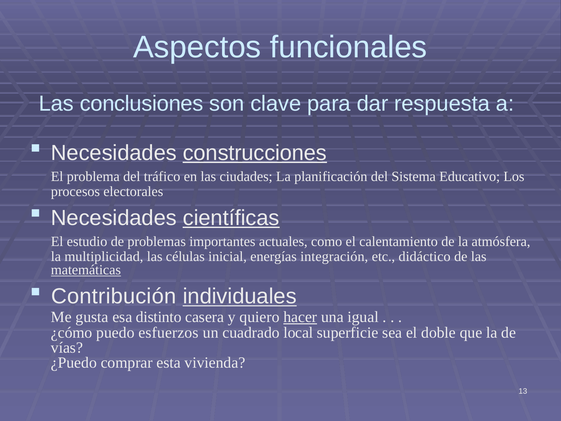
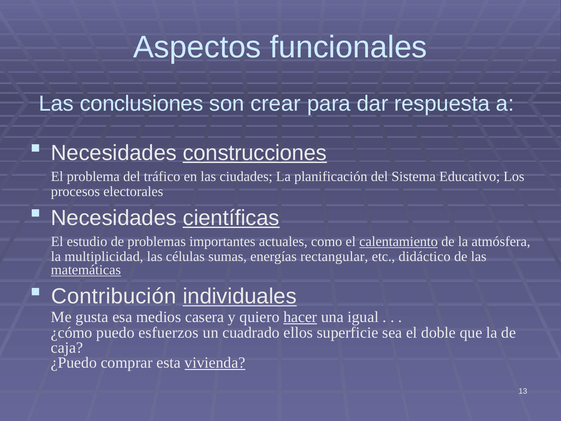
clave: clave -> crear (276, 104)
calentamiento underline: none -> present (399, 241)
inicial: inicial -> sumas (228, 256)
integración: integración -> rectangular (334, 256)
distinto: distinto -> medios (159, 317)
local: local -> ellos (298, 333)
vías: vías -> caja (67, 348)
vivienda underline: none -> present (215, 362)
